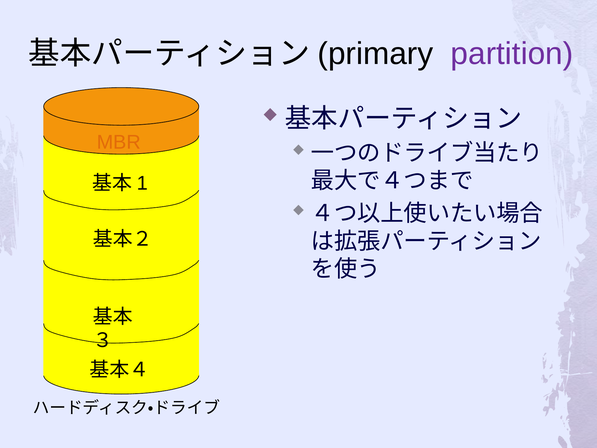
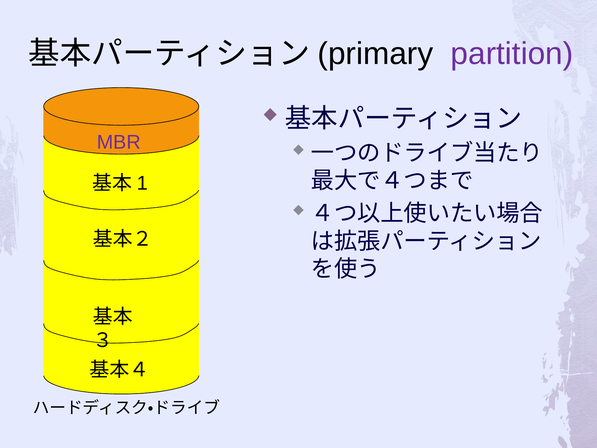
MBR colour: orange -> purple (119, 142)
